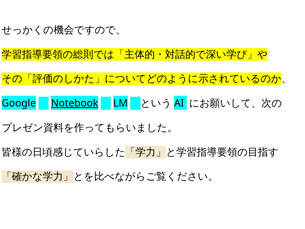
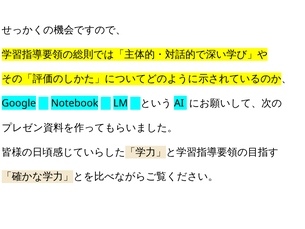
Notebook underline: present -> none (75, 103)
